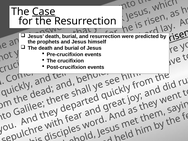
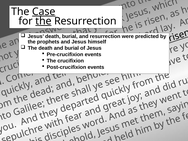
the underline: none -> present (43, 21)
